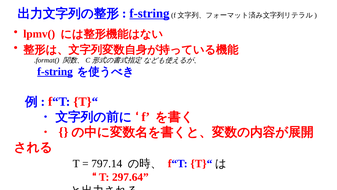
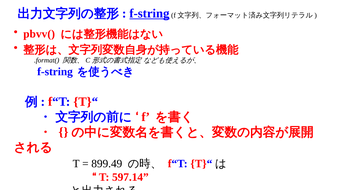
lpmv(: lpmv( -> pbvv( (39, 34)
f-string underline: present -> none (55, 71)
797.14: 797.14 -> 899.49 (107, 163)
297.64: 297.64 -> 597.14 (130, 177)
